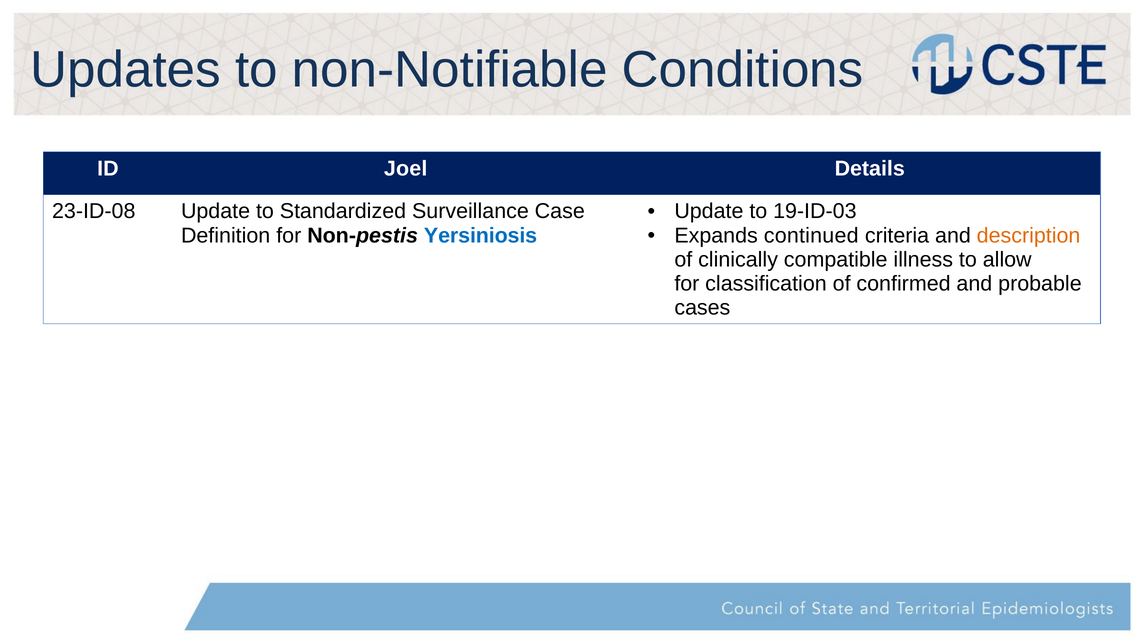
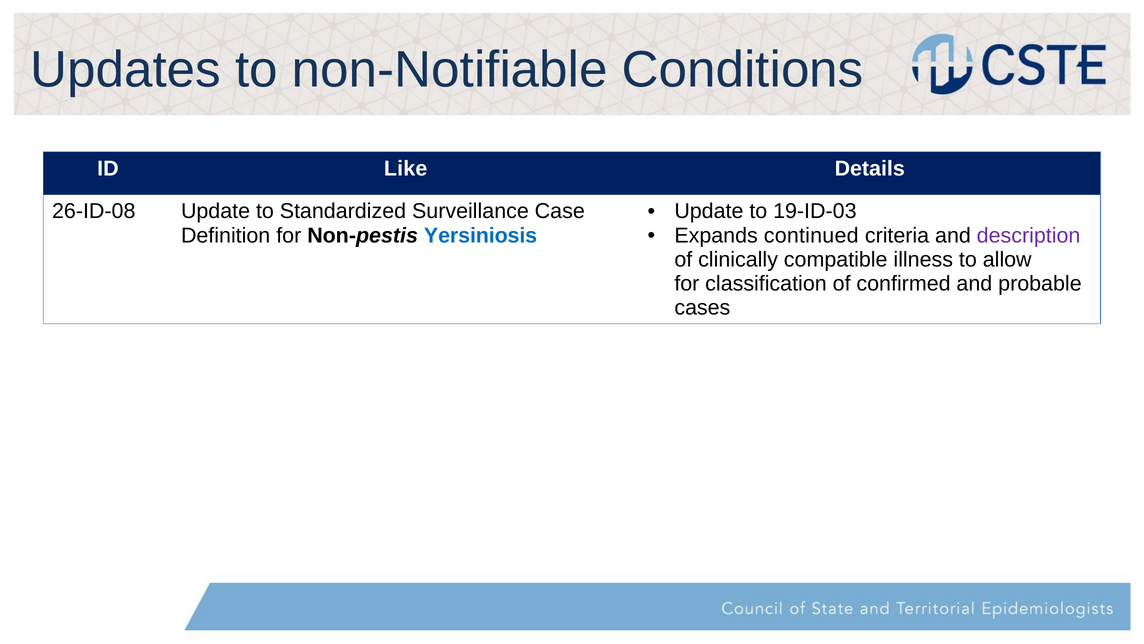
Joel: Joel -> Like (406, 168)
23-ID-08: 23-ID-08 -> 26-ID-08 (94, 211)
description colour: orange -> purple (1029, 235)
